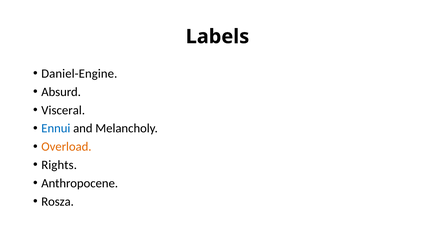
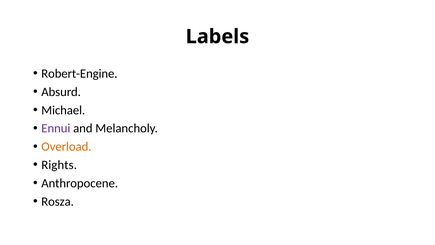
Daniel-Engine: Daniel-Engine -> Robert-Engine (79, 74)
Visceral: Visceral -> Michael (63, 110)
Ennui colour: blue -> purple (56, 128)
